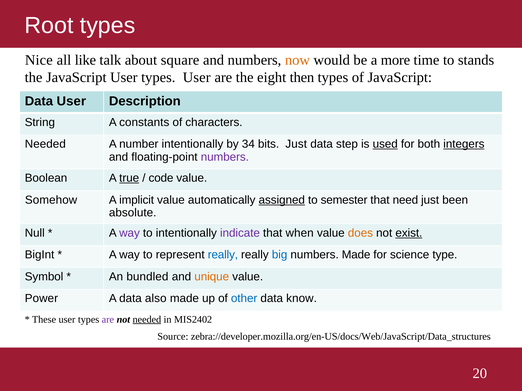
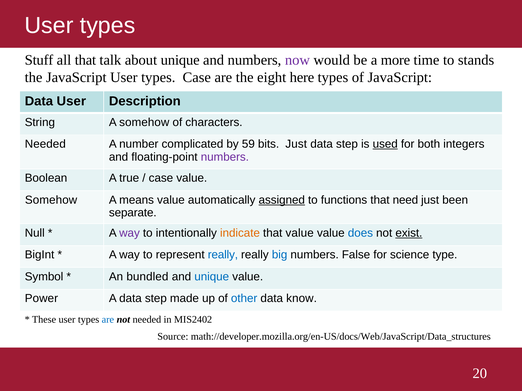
Root: Root -> User (49, 26)
Nice: Nice -> Stuff (39, 60)
all like: like -> that (85, 60)
about square: square -> unique (180, 60)
now colour: orange -> purple (297, 60)
types User: User -> Case (197, 78)
then: then -> here (302, 78)
A constants: constants -> somehow (144, 122)
number intentionally: intentionally -> complicated (192, 144)
34: 34 -> 59 (248, 144)
integers underline: present -> none (464, 144)
true underline: present -> none (129, 178)
code: code -> case (161, 178)
implicit: implicit -> means (137, 200)
semester: semester -> functions (344, 200)
absolute: absolute -> separate (133, 213)
indicate colour: purple -> orange (240, 233)
that when: when -> value (300, 233)
does colour: orange -> blue (360, 233)
numbers Made: Made -> False (356, 255)
unique colour: orange -> blue (212, 277)
A data also: also -> step (156, 299)
are colour: purple -> blue (108, 320)
needed underline: present -> none (147, 320)
zebra://developer.mozilla.org/en-US/docs/Web/JavaScript/Data_structures: zebra://developer.mozilla.org/en-US/docs/Web/JavaScript/Data_structures -> math://developer.mozilla.org/en-US/docs/Web/JavaScript/Data_structures (341, 337)
